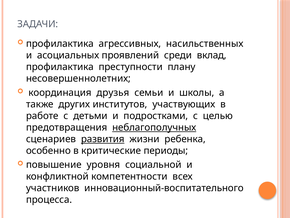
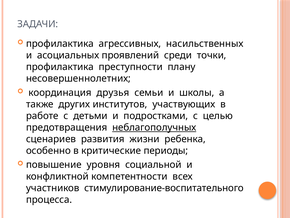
вклад: вклад -> точки (212, 55)
развития underline: present -> none (103, 139)
инновационный-воспитательного: инновационный-воспитательного -> стимулирование-воспитательного (164, 188)
